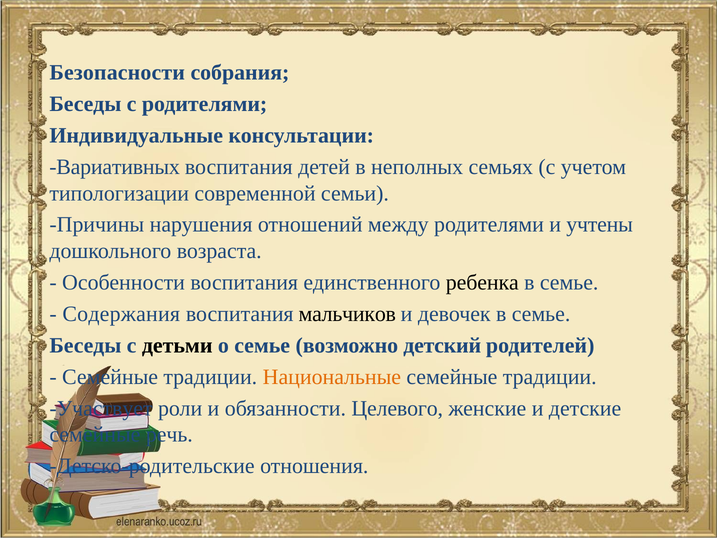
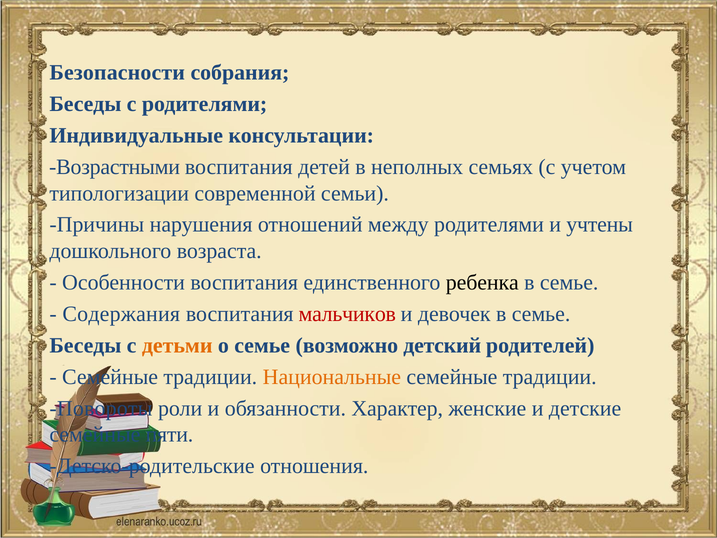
Вариативных: Вариативных -> Возрастными (115, 167)
мальчиков colour: black -> red (347, 314)
детьми colour: black -> orange (177, 345)
Участвует: Участвует -> Повороты (101, 408)
Целевого: Целевого -> Характер (397, 408)
речь: речь -> пяти (169, 434)
